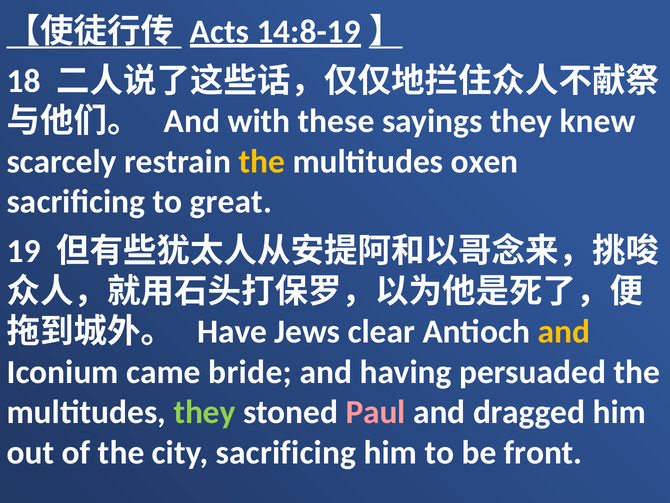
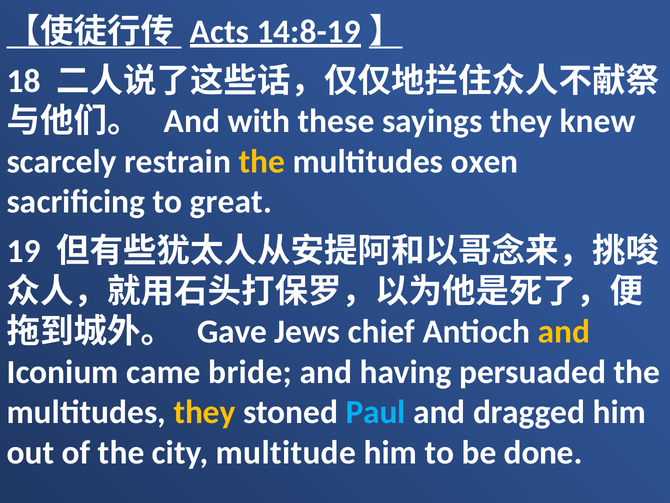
Have: Have -> Gave (232, 331)
clear: clear -> chief (381, 331)
they colour: light green -> yellow (205, 412)
Paul colour: pink -> light blue (376, 412)
city sacrificing: sacrificing -> multitude (286, 452)
front: front -> done (543, 452)
